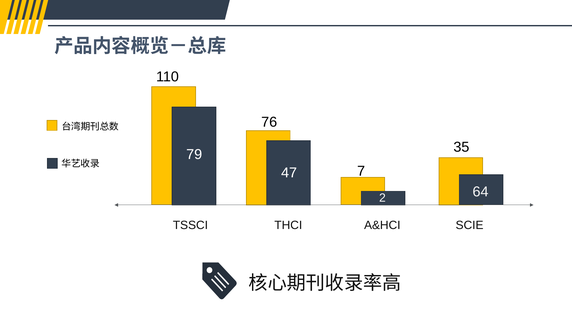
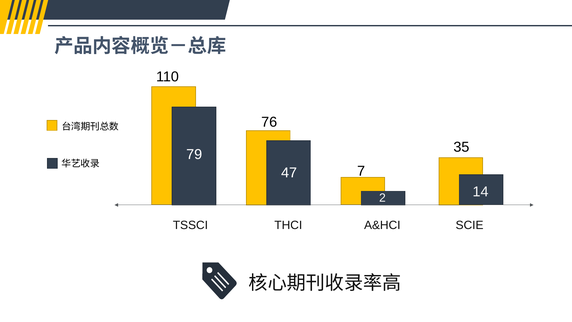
64: 64 -> 14 (481, 192)
